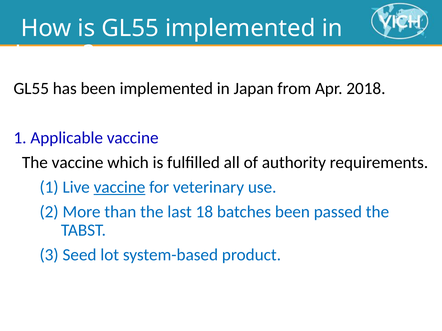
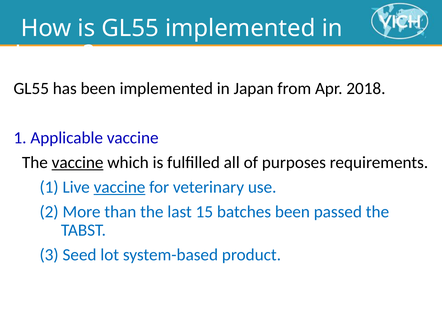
vaccine underline: none -> present (78, 163)
authority: authority -> purposes (294, 163)
18: 18 -> 15 (204, 212)
